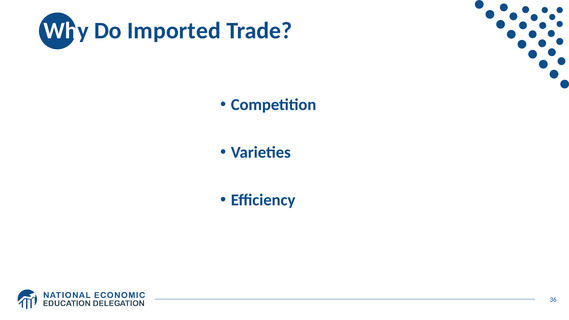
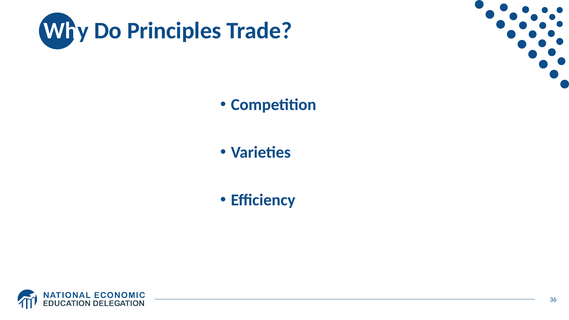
Imported: Imported -> Principles (174, 31)
